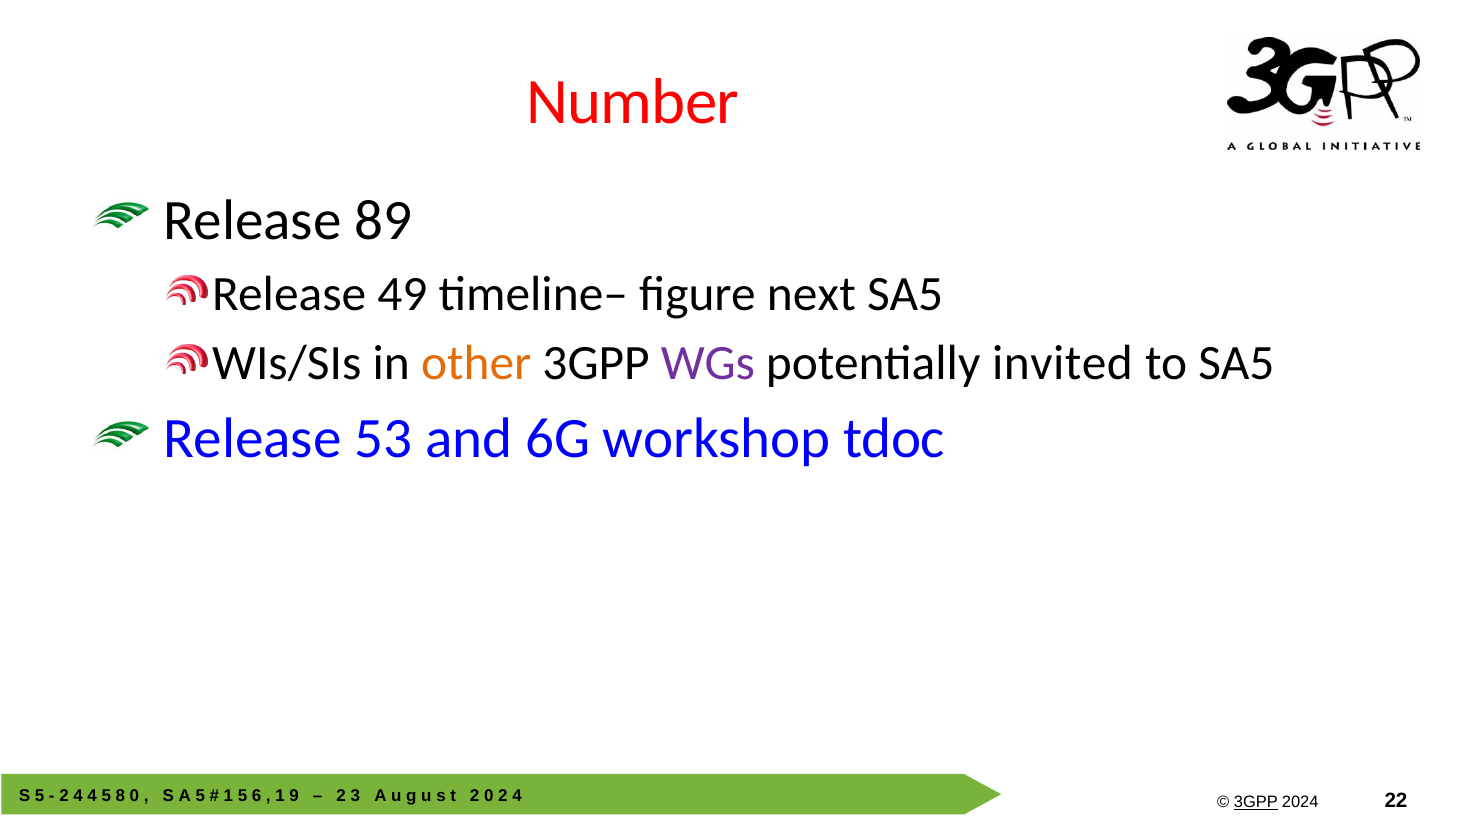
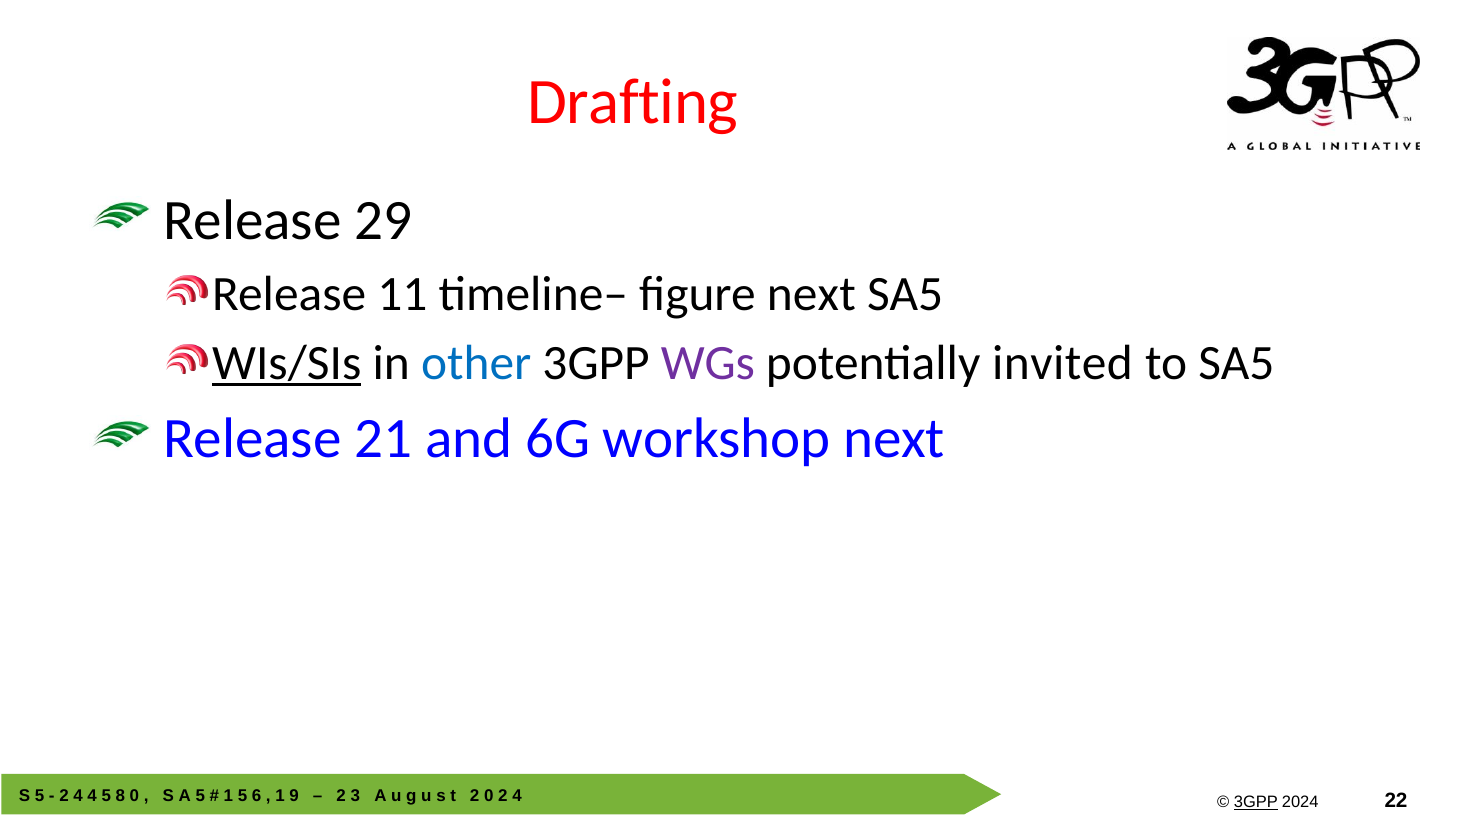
Number: Number -> Drafting (633, 102)
89: 89 -> 29 (383, 221)
49: 49 -> 11 (402, 294)
WIs/SIs underline: none -> present (287, 363)
other colour: orange -> blue (476, 363)
53: 53 -> 21 (383, 439)
tdoc: tdoc -> next (894, 439)
